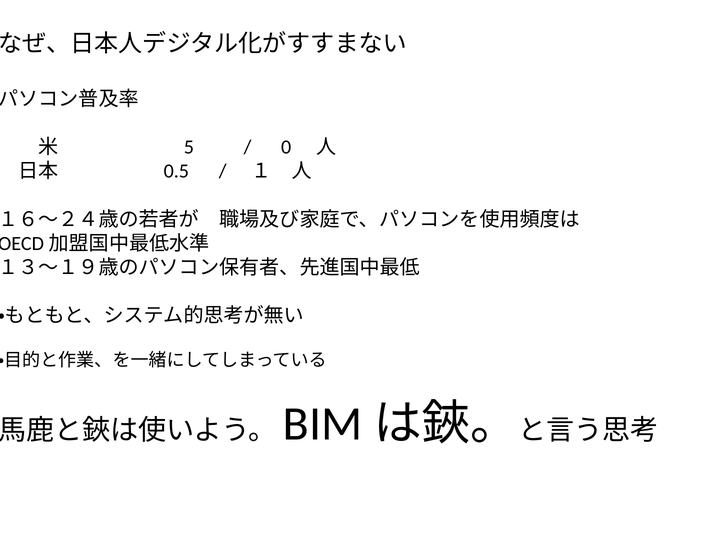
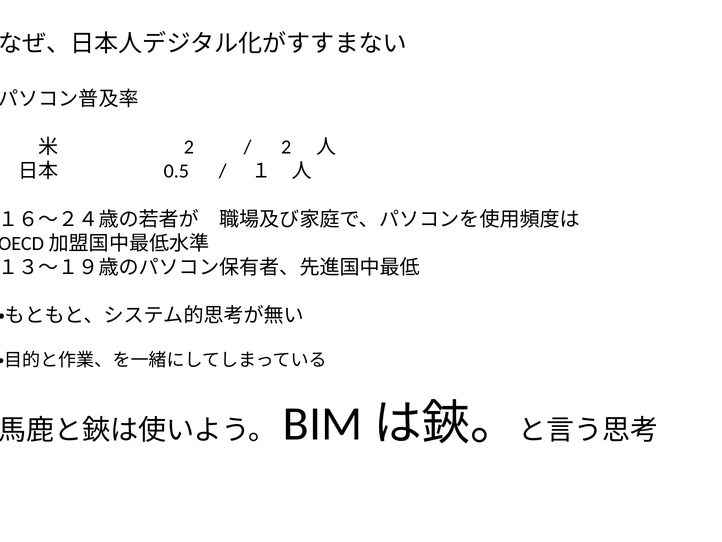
5: 5 -> 2 (189, 147)
0: 0 -> 2 (286, 147)
